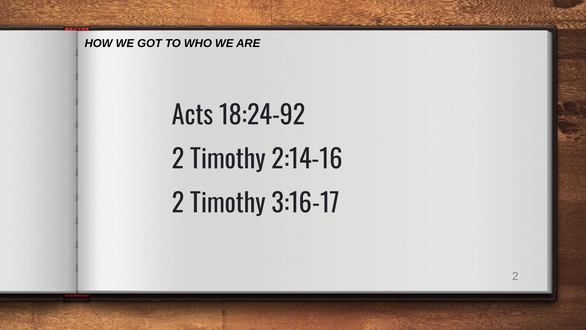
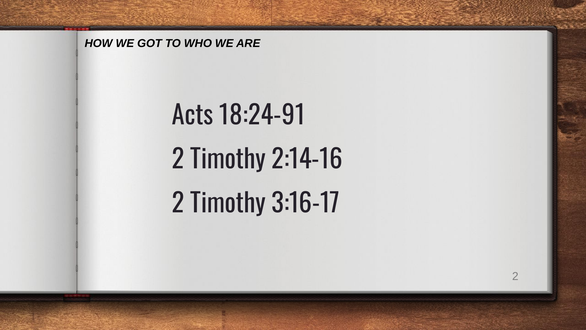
18:24-92: 18:24-92 -> 18:24-91 (262, 116)
